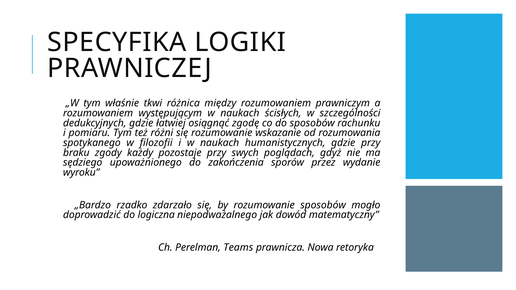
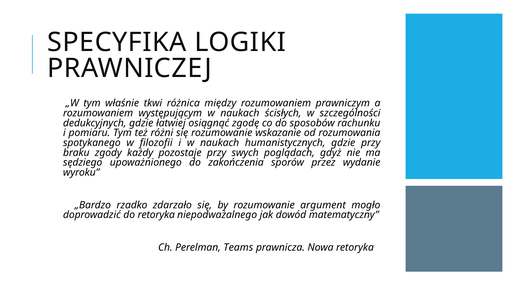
rozumowanie sposobów: sposobów -> argument (323, 205)
do logiczna: logiczna -> retoryka (156, 215)
